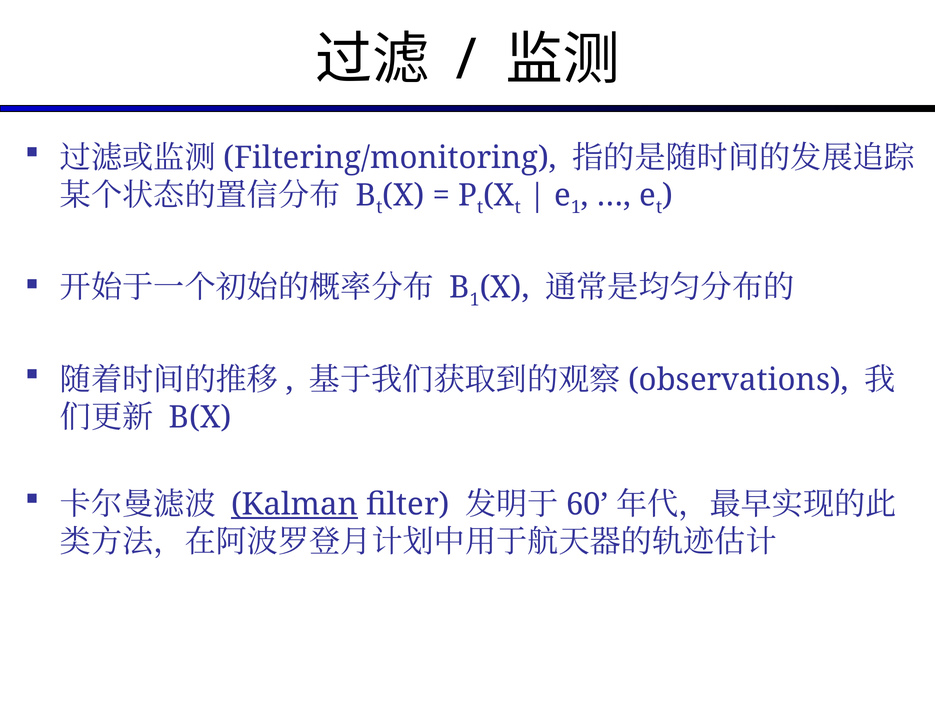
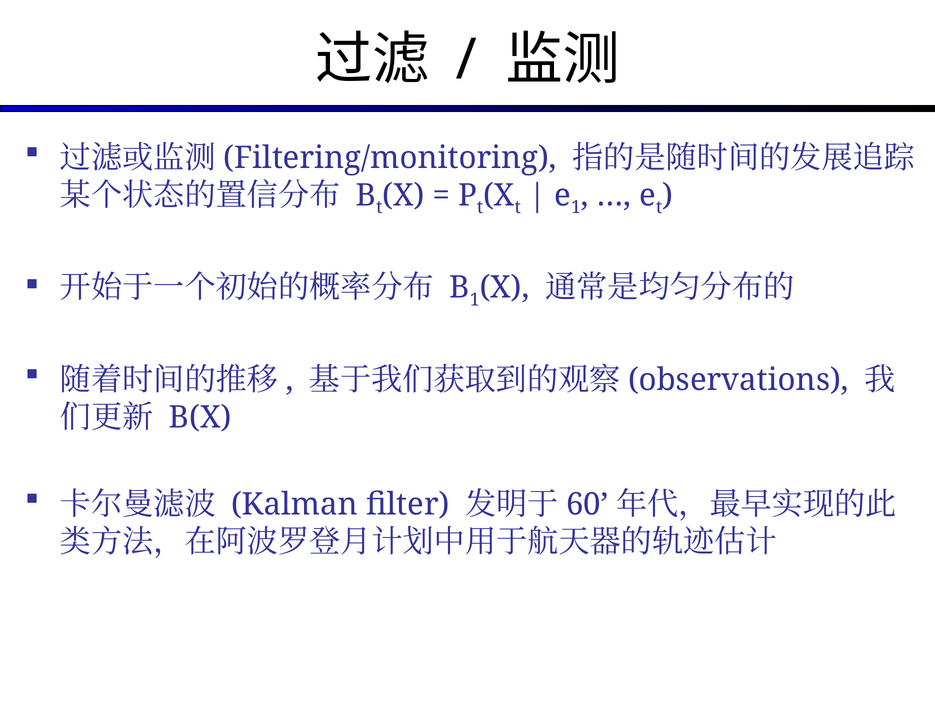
Kalman underline: present -> none (295, 505)
